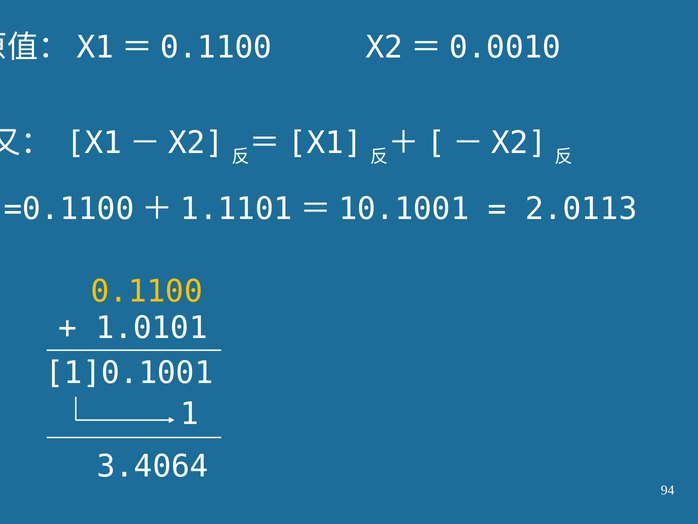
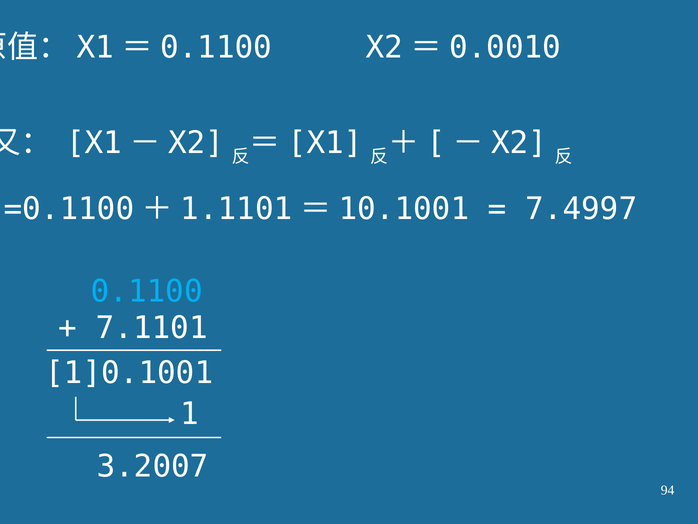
2.0113: 2.0113 -> 7.4997 (581, 209)
0.1100 colour: yellow -> light blue (147, 291)
1.0101: 1.0101 -> 7.1101 (152, 328)
3.4064: 3.4064 -> 3.2007 (153, 466)
